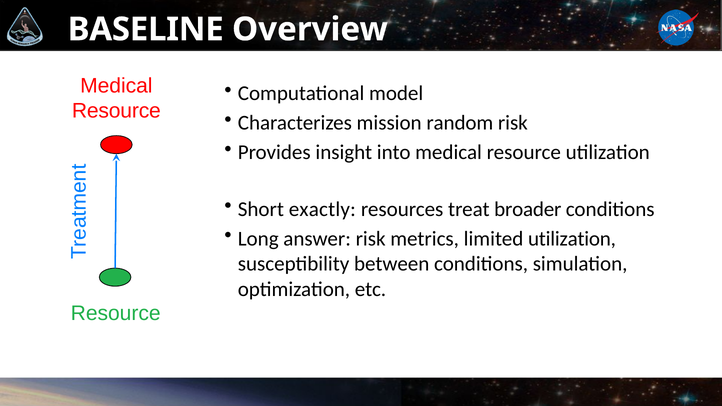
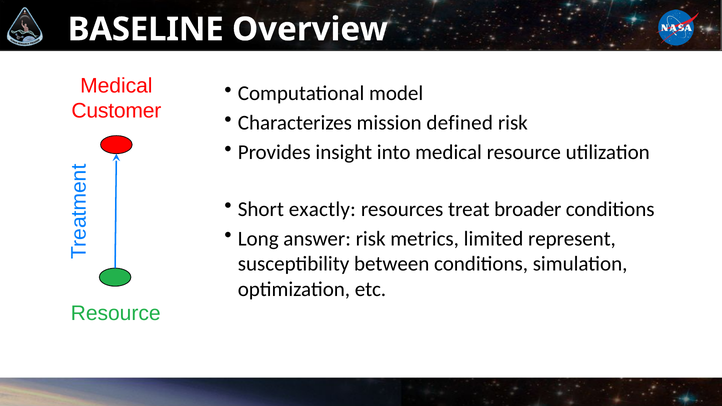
Resource: Resource -> Customer (116, 111)
random: random -> defined (460, 123)
limited utilization: utilization -> represent (572, 239)
